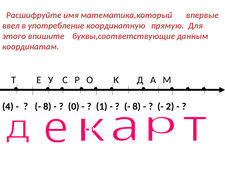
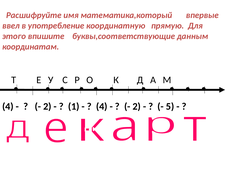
8: 8 -> 2 (47, 106)
0: 0 -> 1 (74, 106)
1: 1 -> 4 (102, 106)
8: 8 -> 2 (137, 106)
2: 2 -> 5 (170, 106)
